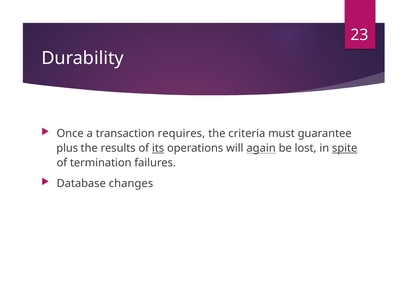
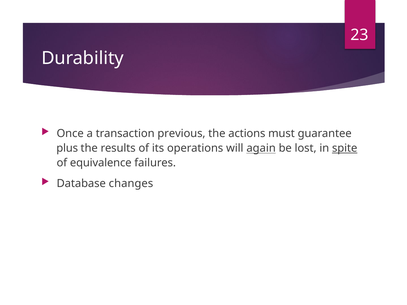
requires: requires -> previous (181, 134)
criteria: criteria -> actions (247, 134)
its underline: present -> none (158, 148)
termination: termination -> equivalence (101, 163)
